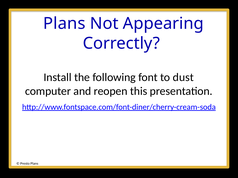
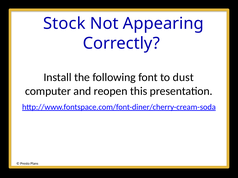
Plans: Plans -> Stock (64, 24)
